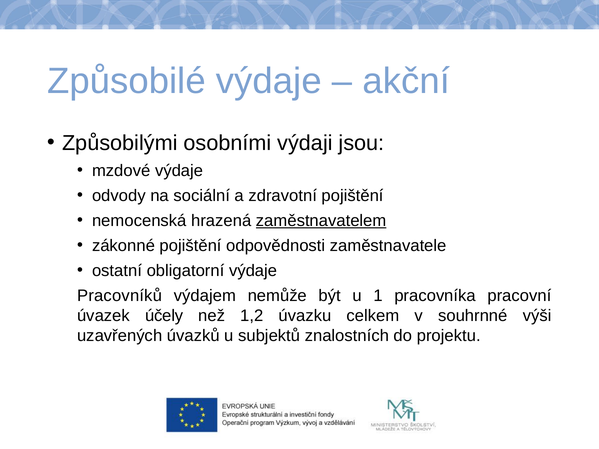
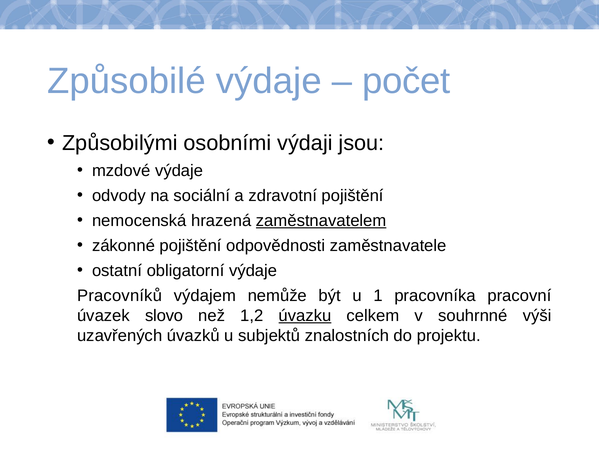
akční: akční -> počet (406, 81)
účely: účely -> slovo (164, 316)
úvazku underline: none -> present (305, 316)
